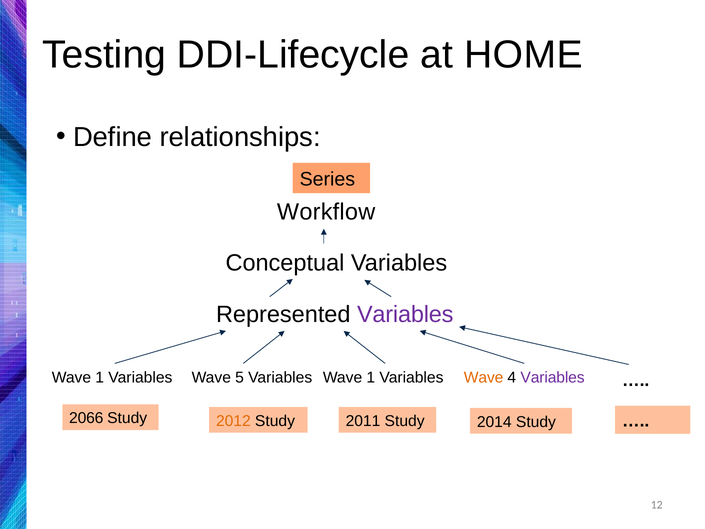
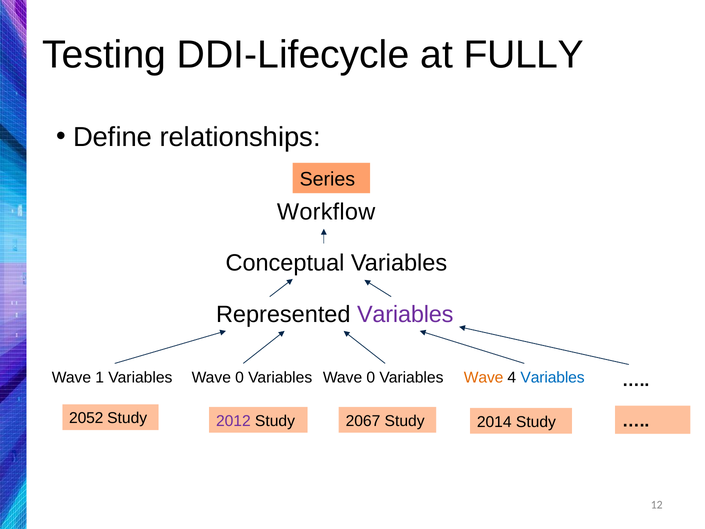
HOME: HOME -> FULLY (524, 55)
1 Variables Wave 5: 5 -> 0 (240, 377)
1: 1 -> 0 (371, 377)
Variables colour: purple -> blue (553, 377)
2066: 2066 -> 2052 (86, 418)
2012 colour: orange -> purple (233, 421)
2011: 2011 -> 2067 (363, 421)
